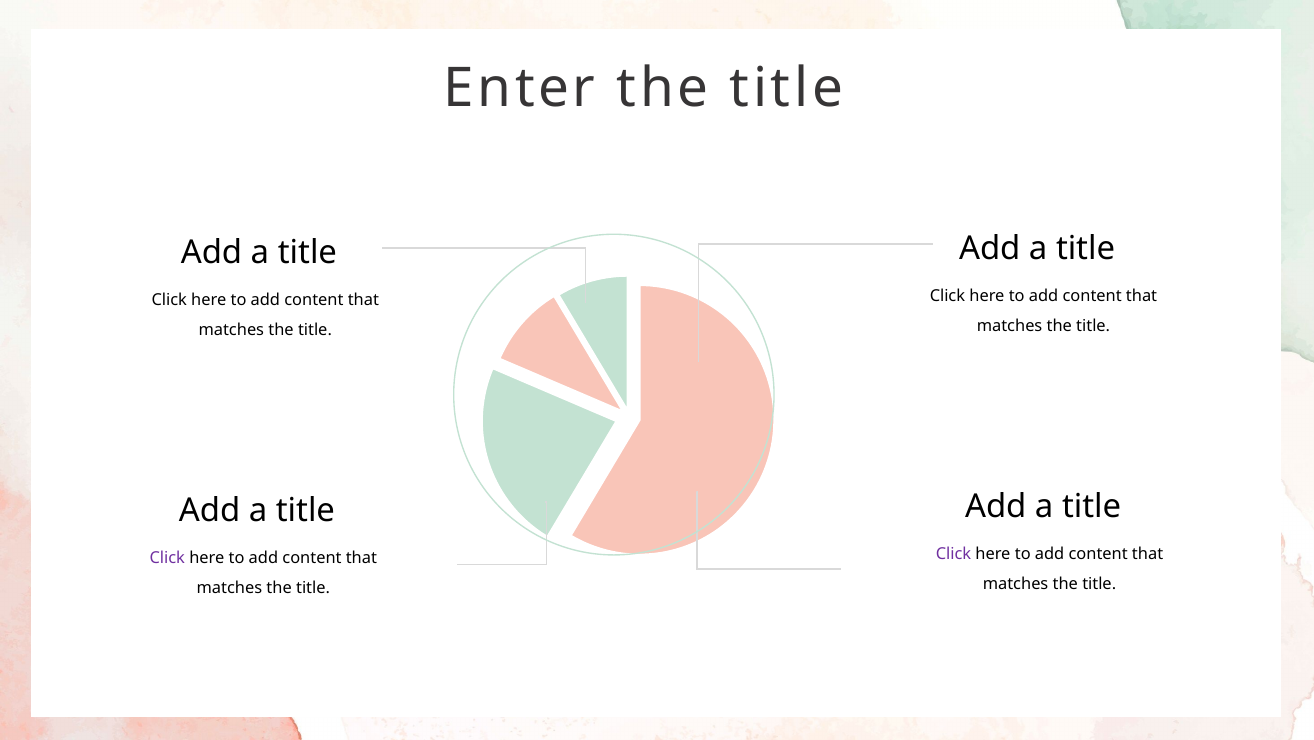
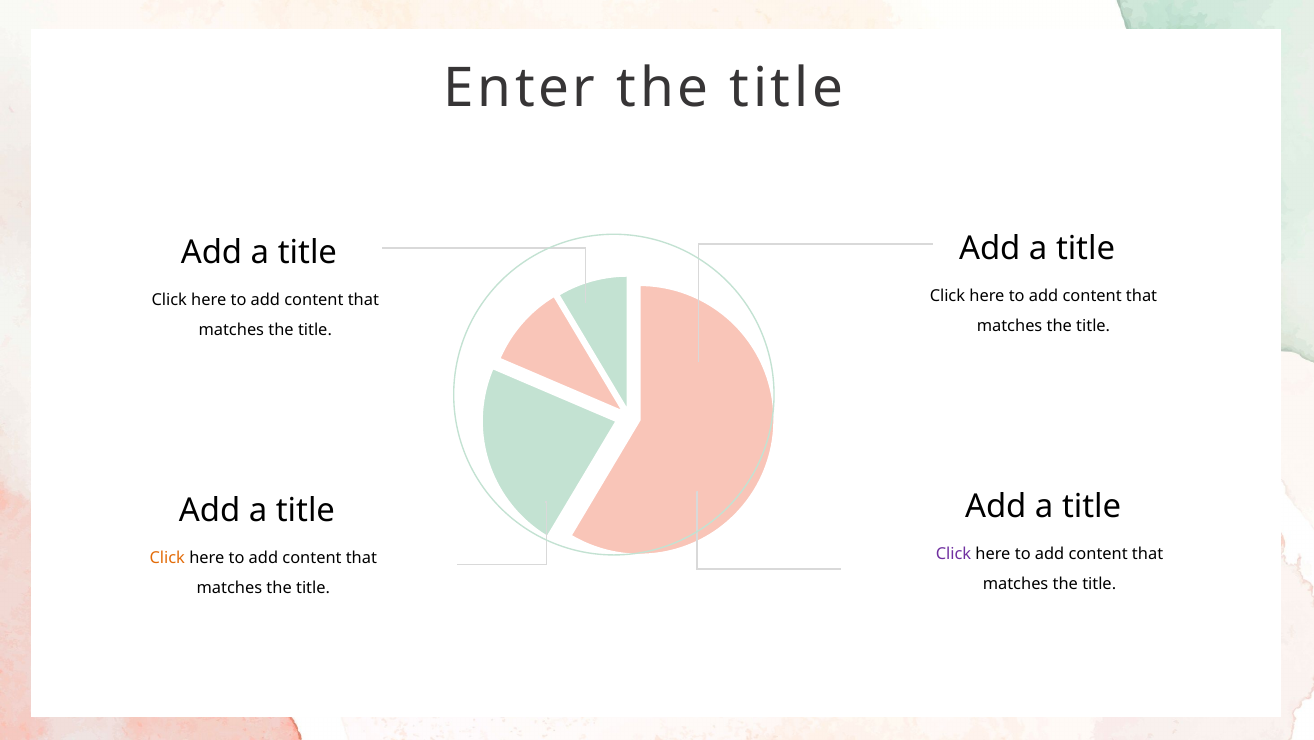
Click colour: purple -> orange (167, 558)
